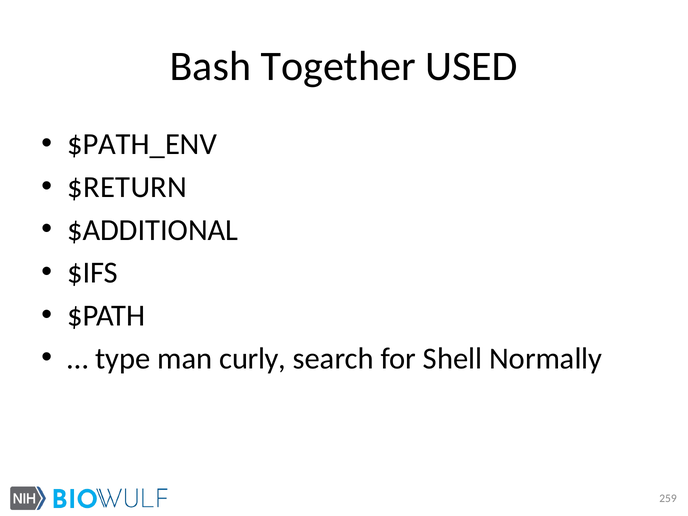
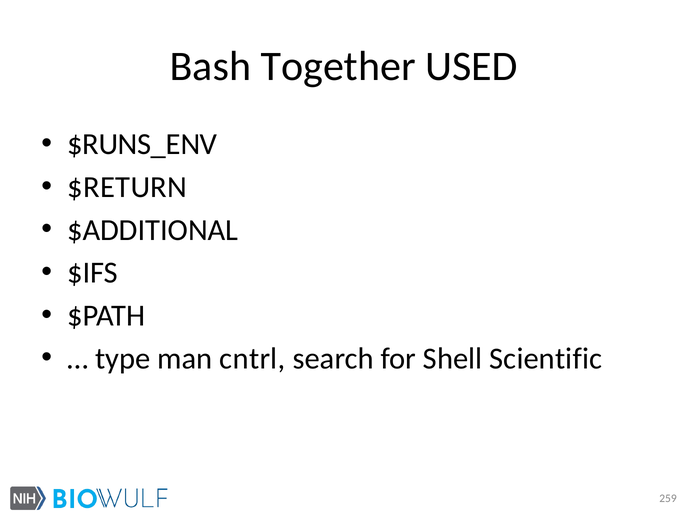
$PATH_ENV: $PATH_ENV -> $RUNS_ENV (142, 144)
curly: curly -> cntrl (252, 358)
Normally: Normally -> Scientific (546, 358)
